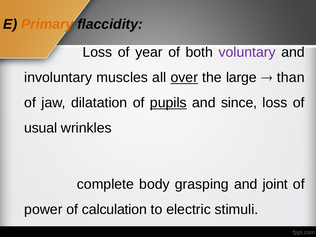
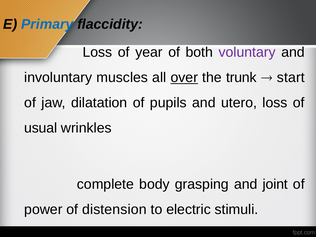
Primary colour: orange -> blue (47, 24)
large: large -> trunk (241, 78)
than: than -> start (291, 78)
pupils underline: present -> none (168, 103)
since: since -> utero (239, 103)
calculation: calculation -> distension (114, 210)
